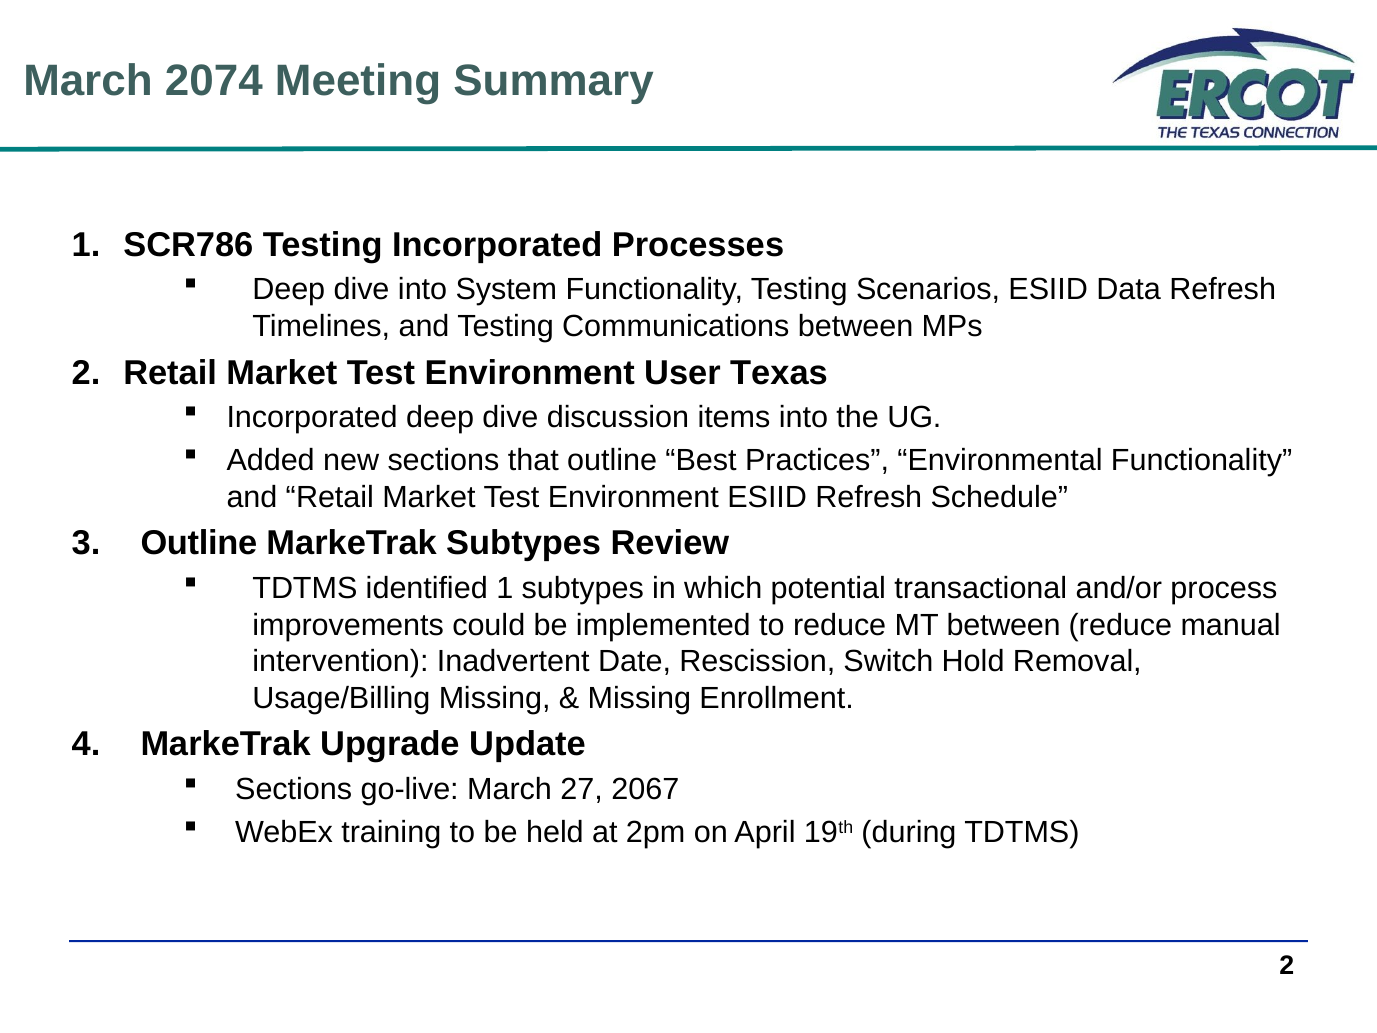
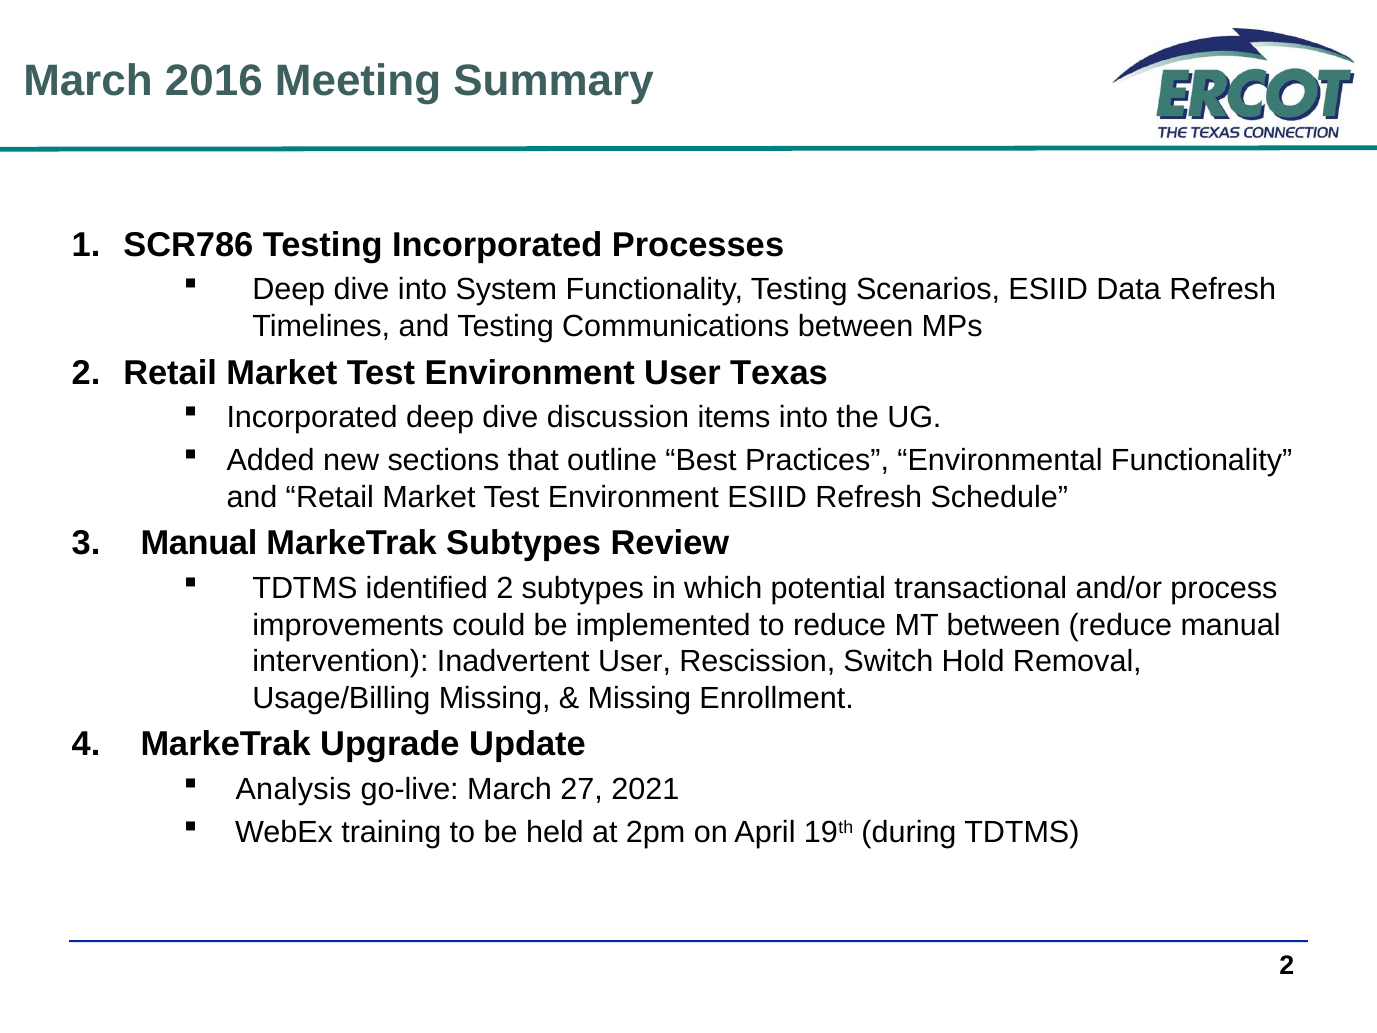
2074: 2074 -> 2016 (214, 81)
Outline: Outline -> Manual (199, 543)
identified 1: 1 -> 2 (505, 588)
Inadvertent Date: Date -> User (635, 661)
Sections: Sections -> Analysis (293, 789)
2067: 2067 -> 2021 (645, 789)
